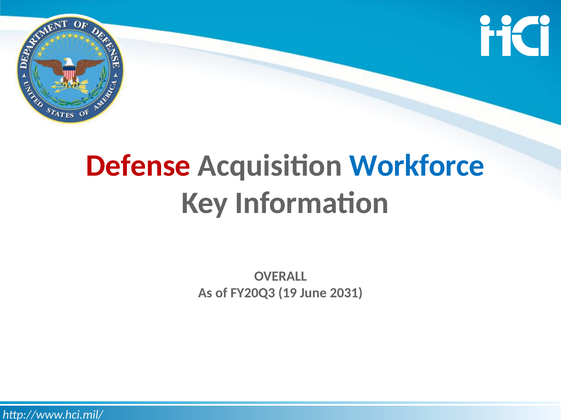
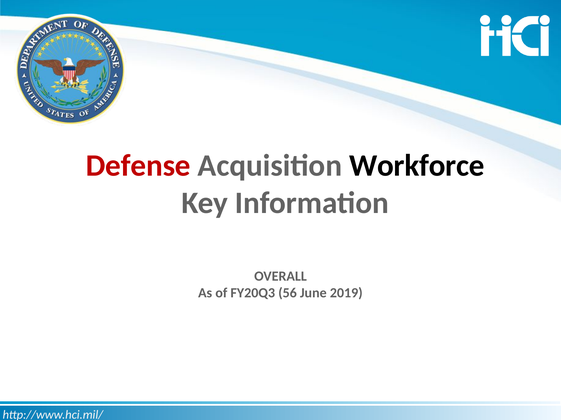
Workforce colour: blue -> black (417, 166)
19: 19 -> 56 (288, 293)
2031: 2031 -> 2019 (346, 293)
